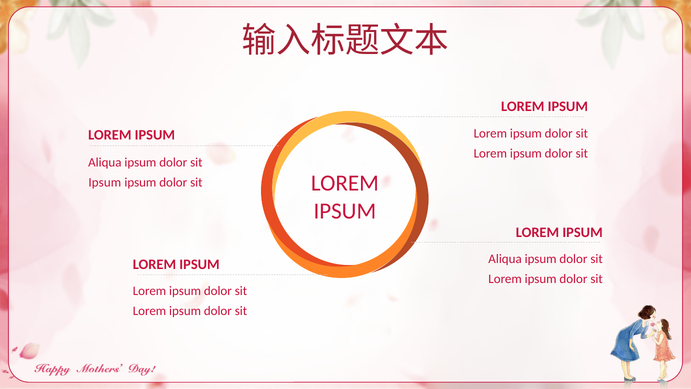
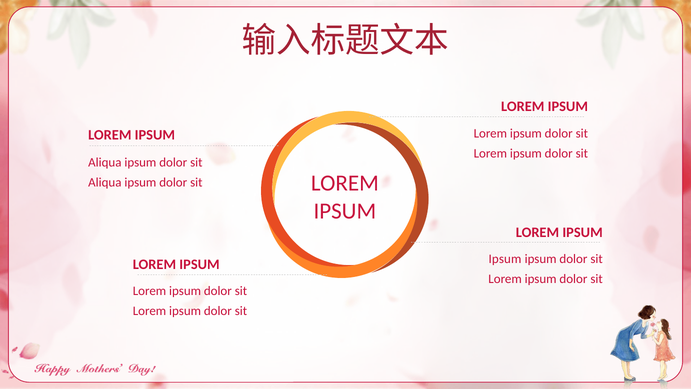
Ipsum: Ipsum -> Aliqua (105, 182)
Aliqua: Aliqua -> Ipsum (505, 259)
